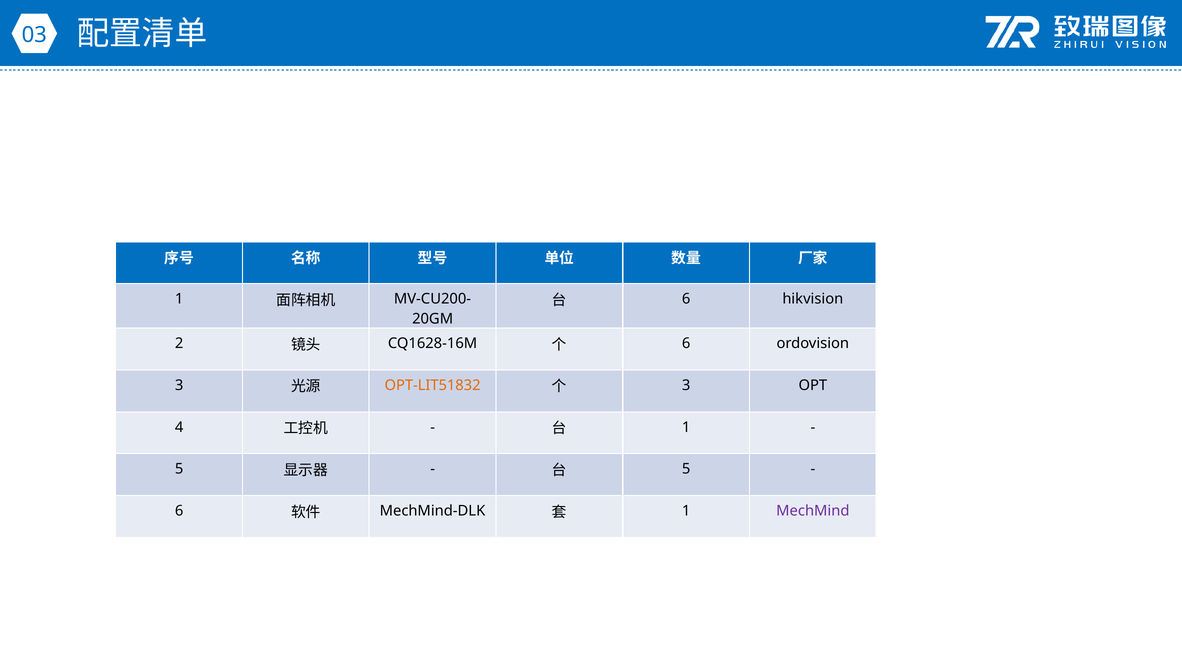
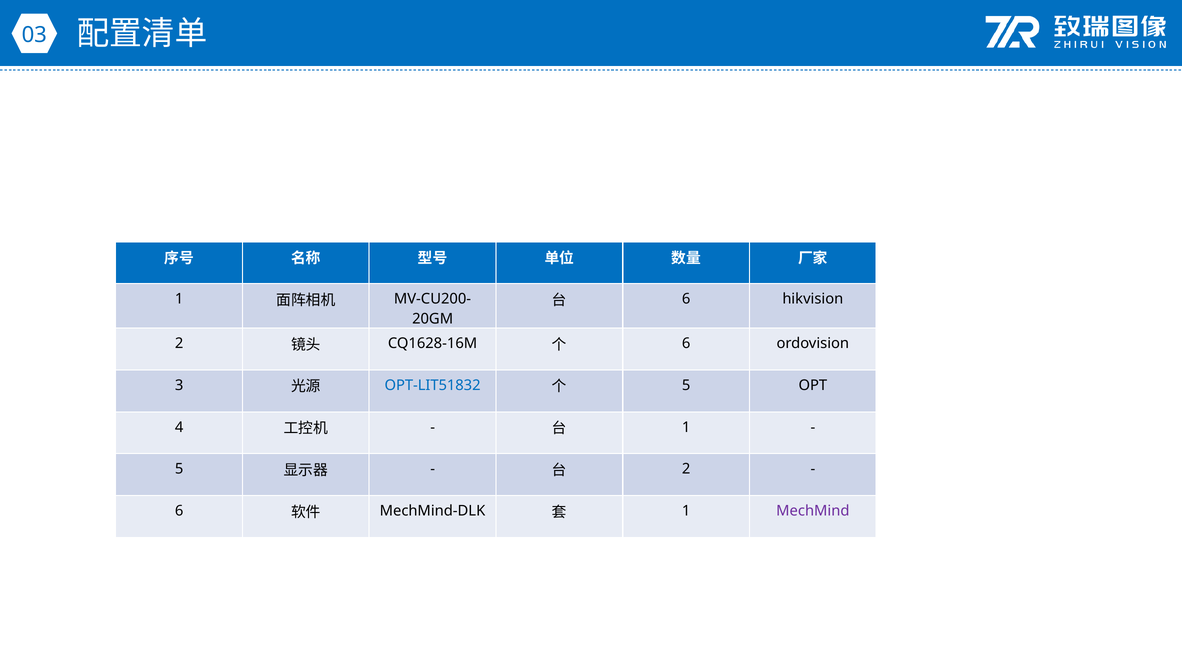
OPT-LIT51832 colour: orange -> blue (433, 385)
3: 3 -> 5 (686, 385)
5: 5 -> 2 (686, 469)
